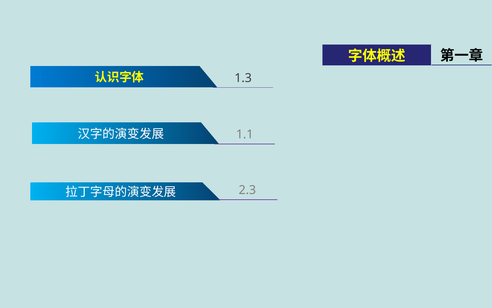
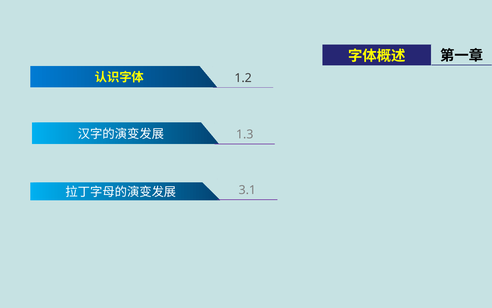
1.3: 1.3 -> 1.2 (243, 78)
1.1: 1.1 -> 1.3 (245, 134)
2.3: 2.3 -> 3.1 (247, 190)
